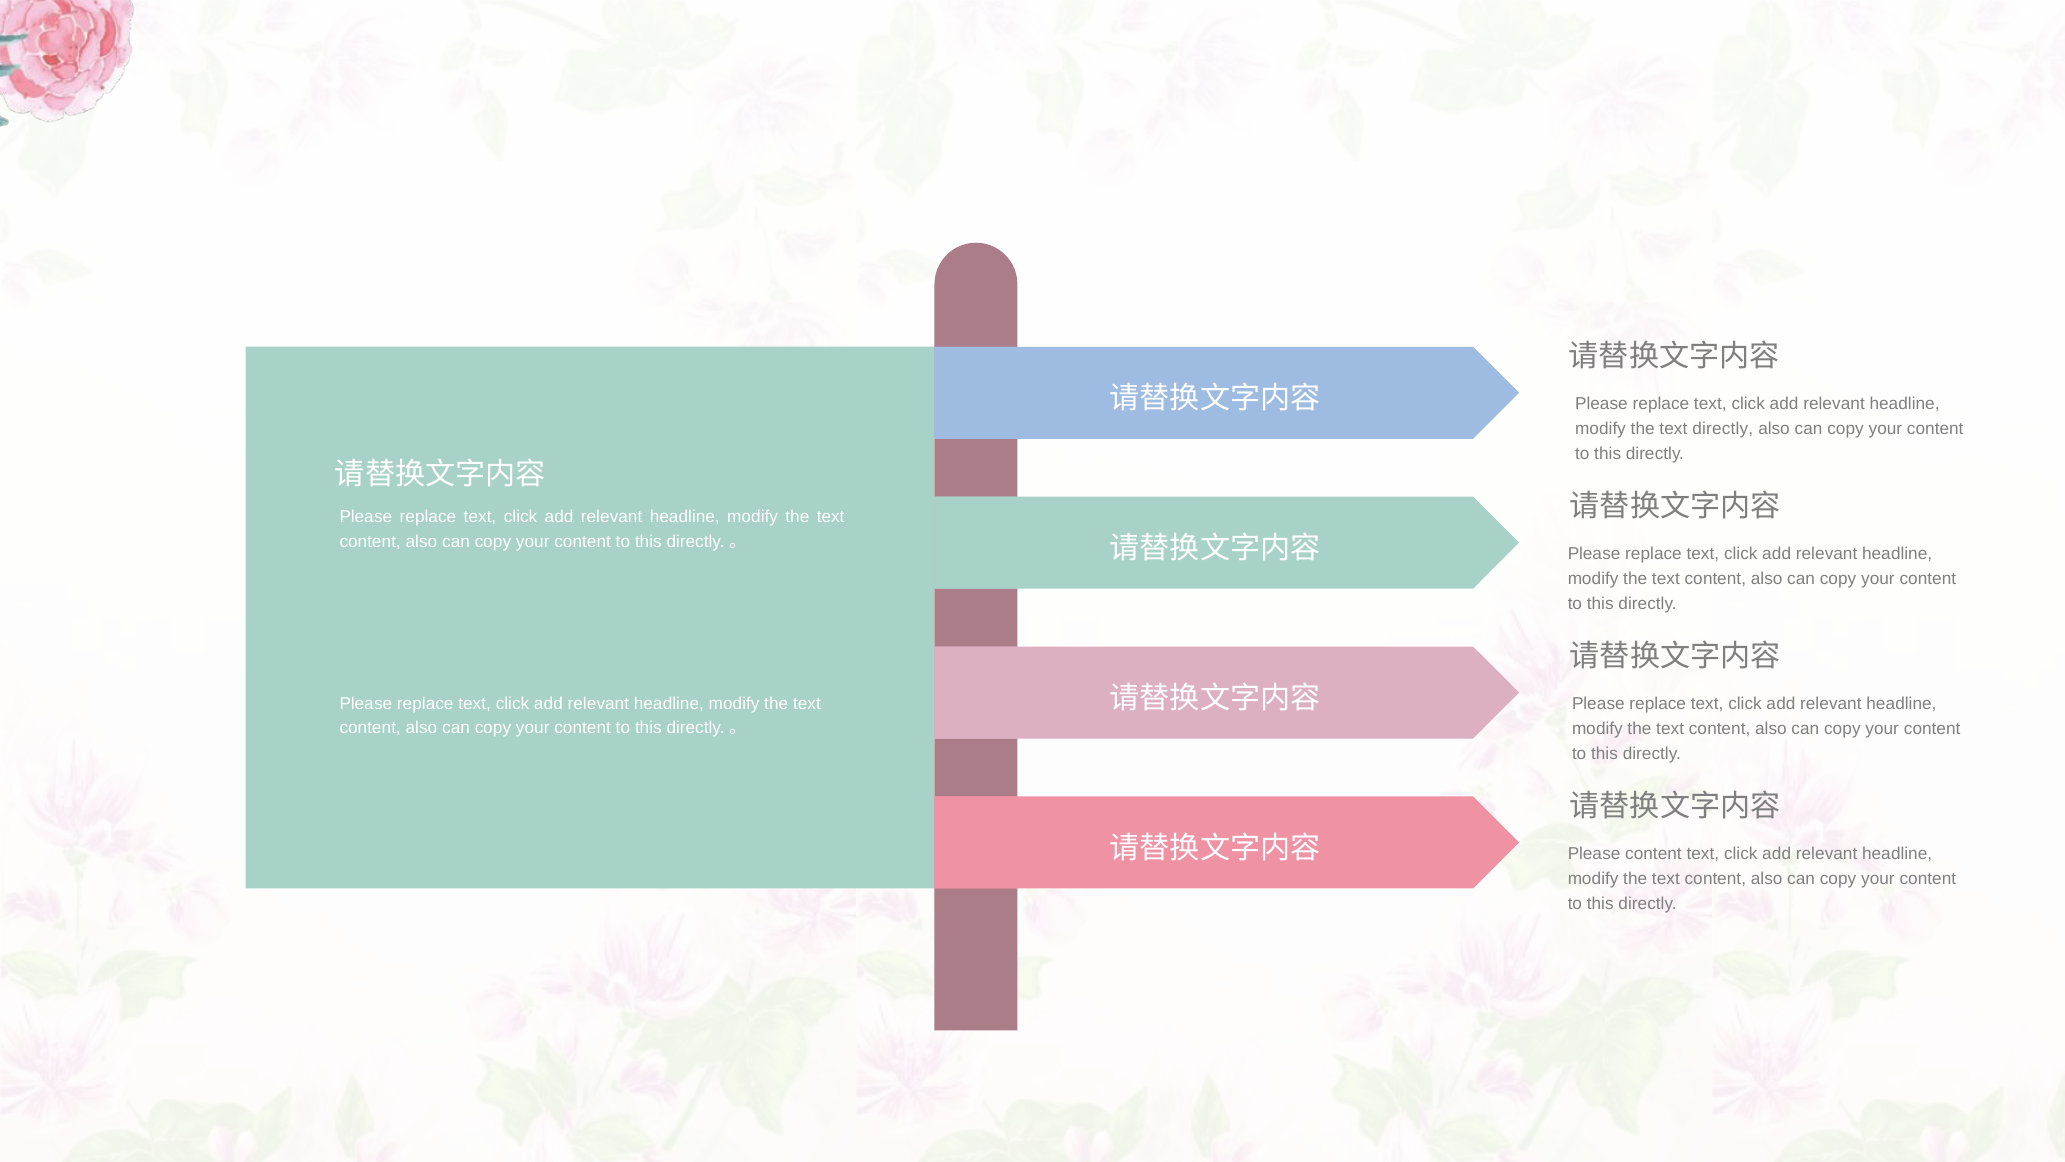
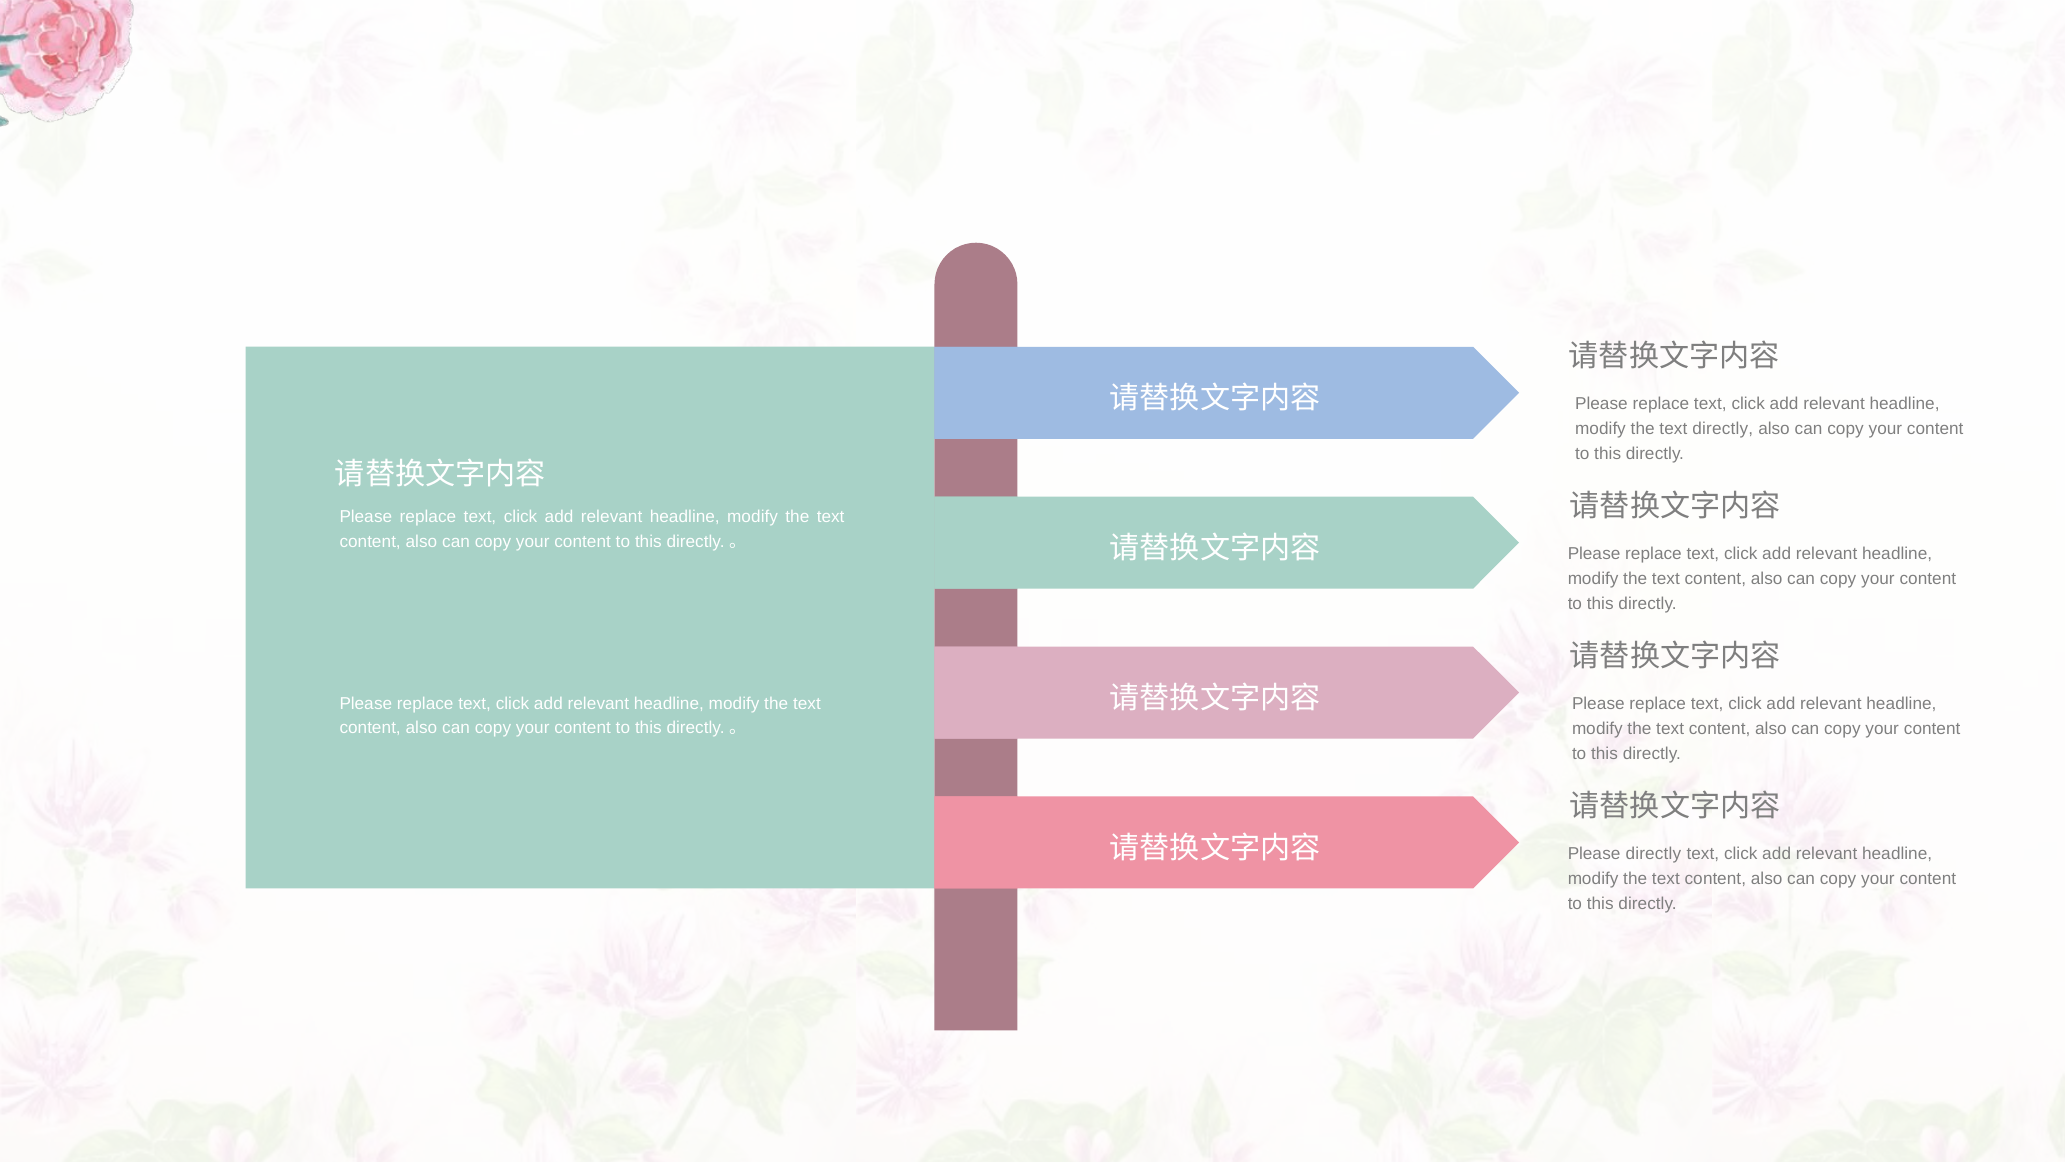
Please content: content -> directly (1653, 854)
